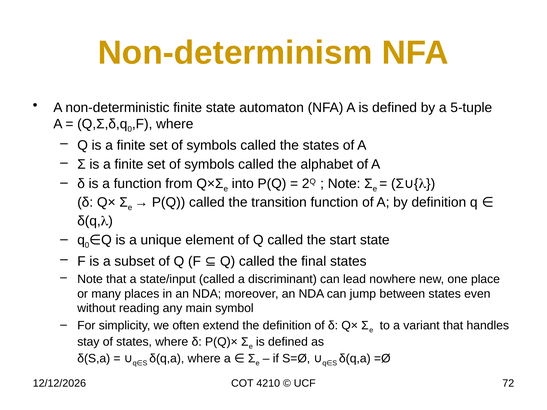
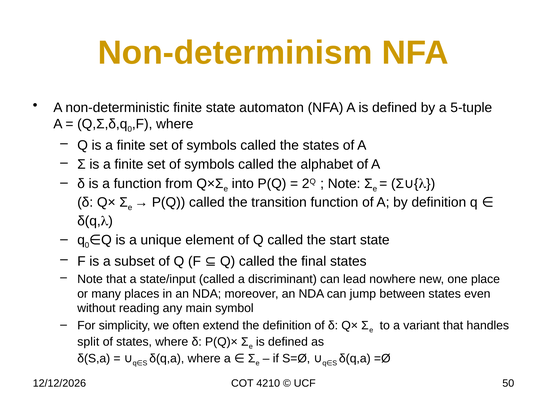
stay: stay -> split (88, 342)
72: 72 -> 50 (508, 383)
